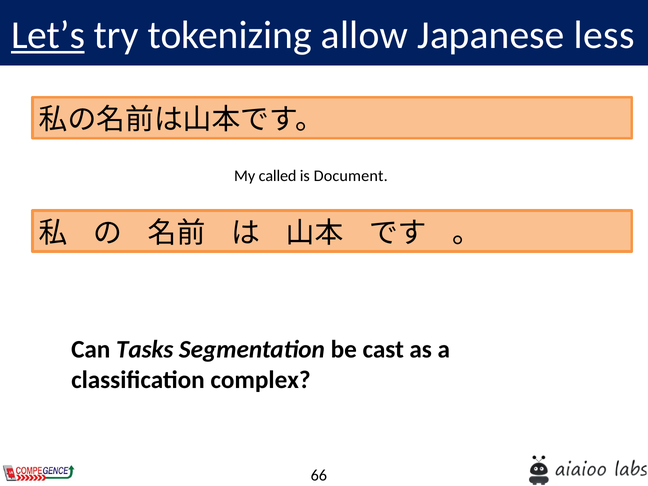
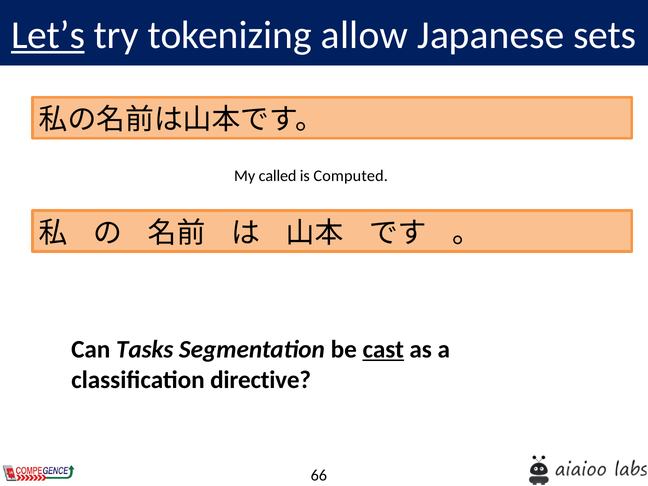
less: less -> sets (605, 35)
Document: Document -> Computed (351, 176)
cast underline: none -> present (383, 349)
complex: complex -> directive (261, 380)
